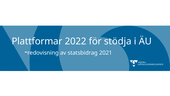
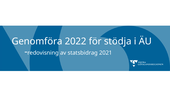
Plattformar: Plattformar -> Genomföra (37, 41)
